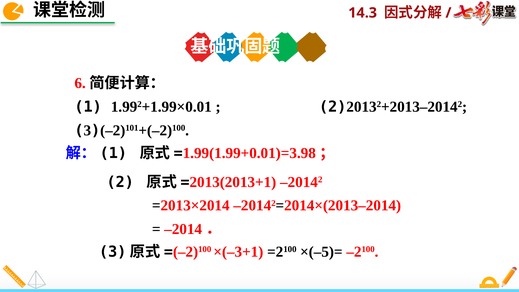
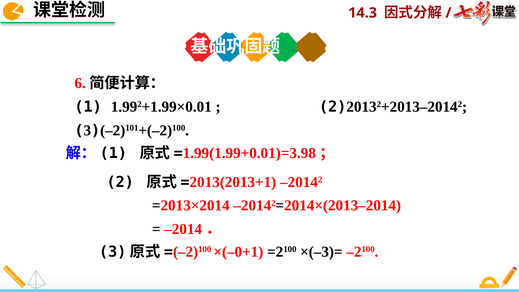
×(–3+1: ×(–3+1 -> ×(–0+1 (238, 252)
×(–5)=: ×(–5)= -> ×(–3)= (321, 252)
